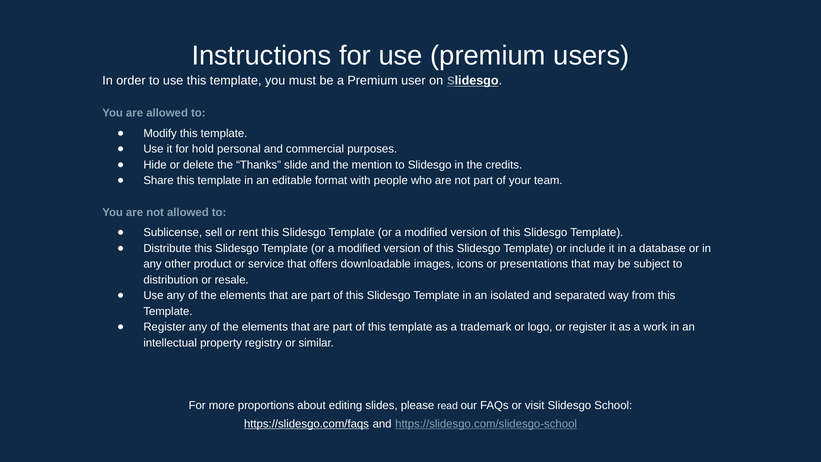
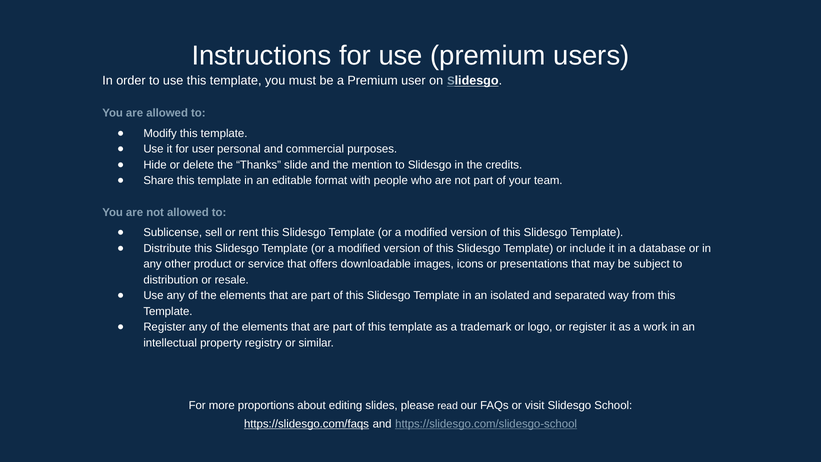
for hold: hold -> user (203, 149)
